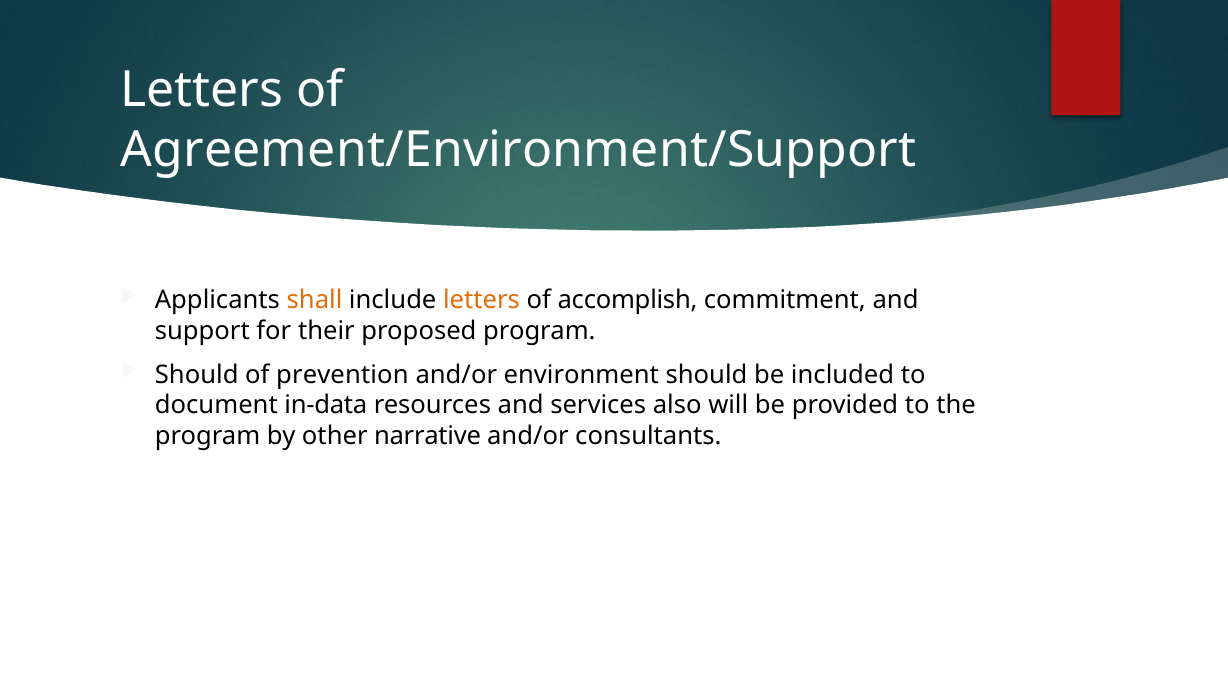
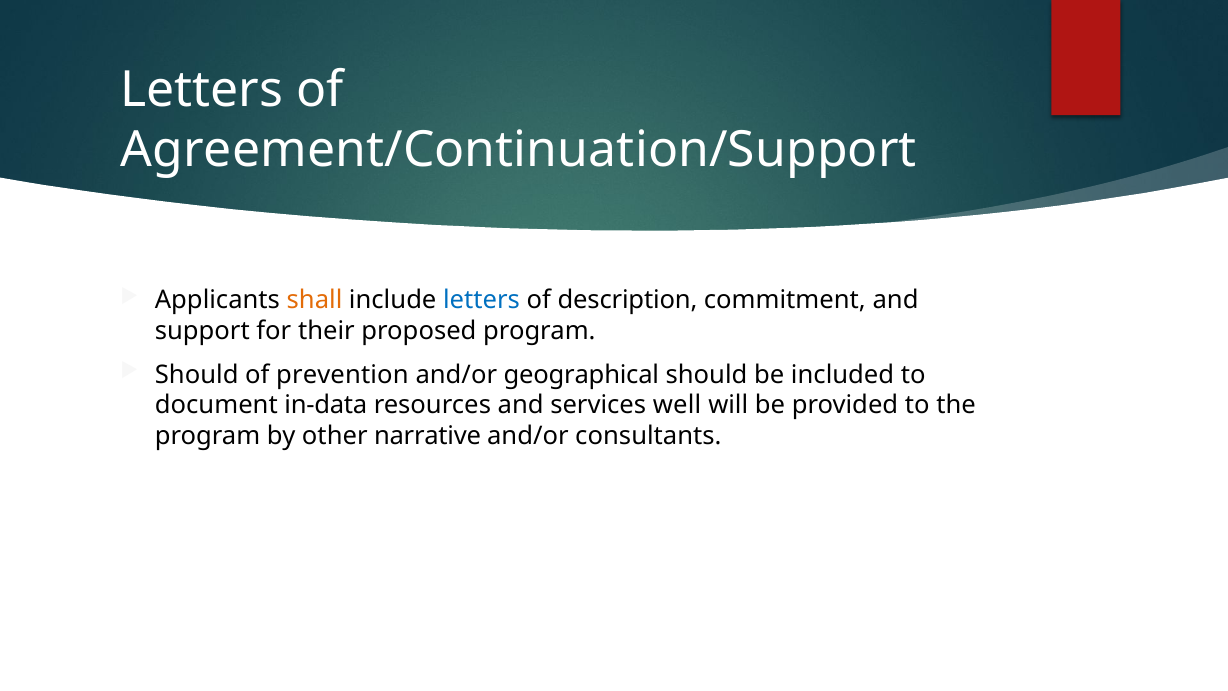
Agreement/Environment/Support: Agreement/Environment/Support -> Agreement/Continuation/Support (519, 150)
letters colour: orange -> blue (482, 300)
accomplish: accomplish -> description (627, 300)
environment: environment -> geographical (581, 374)
also: also -> well (677, 405)
